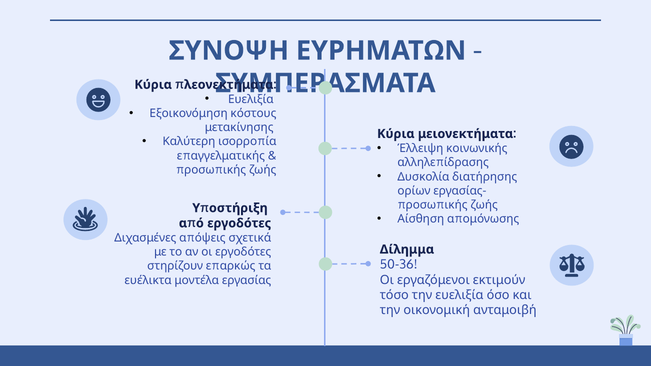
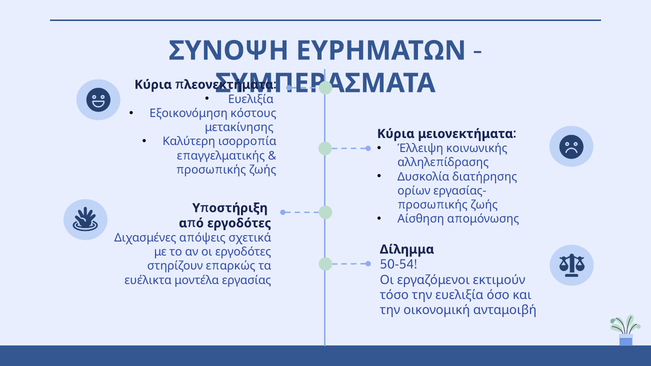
50-36: 50-36 -> 50-54 (399, 265)
